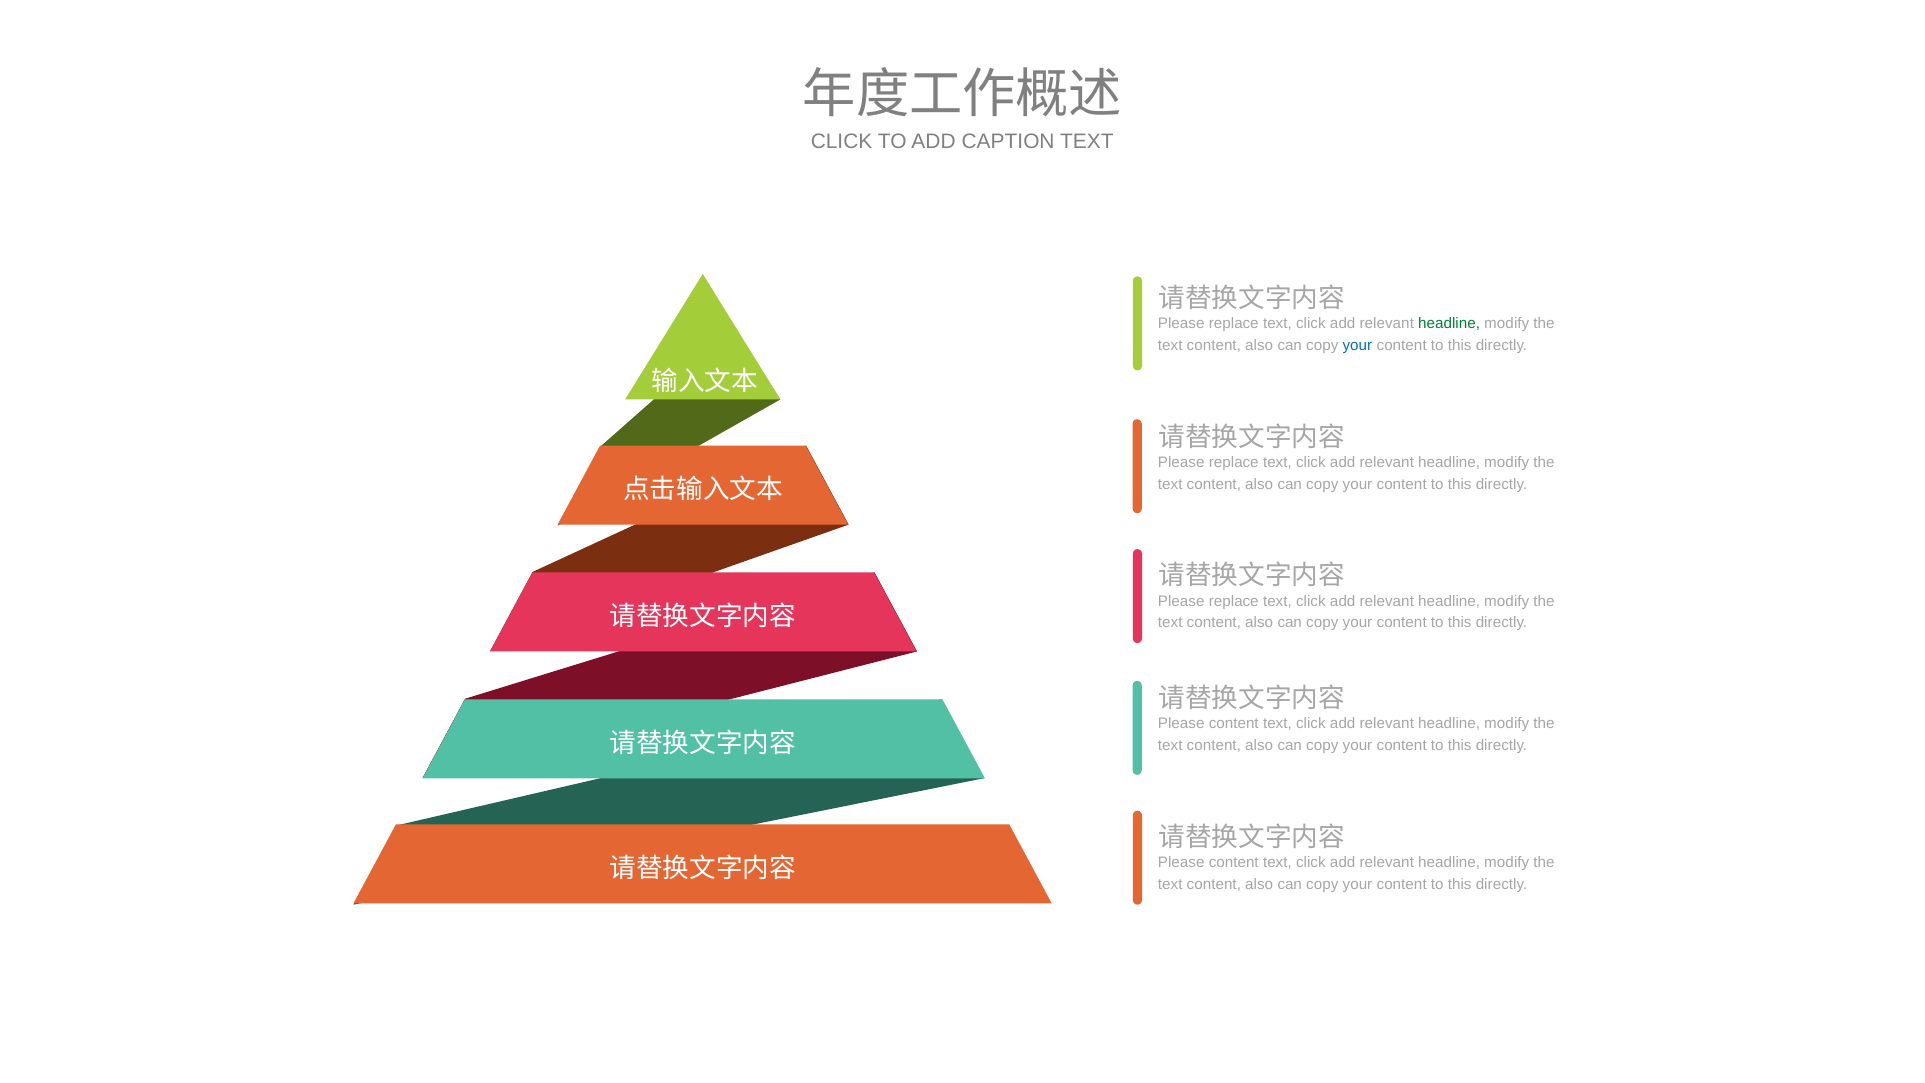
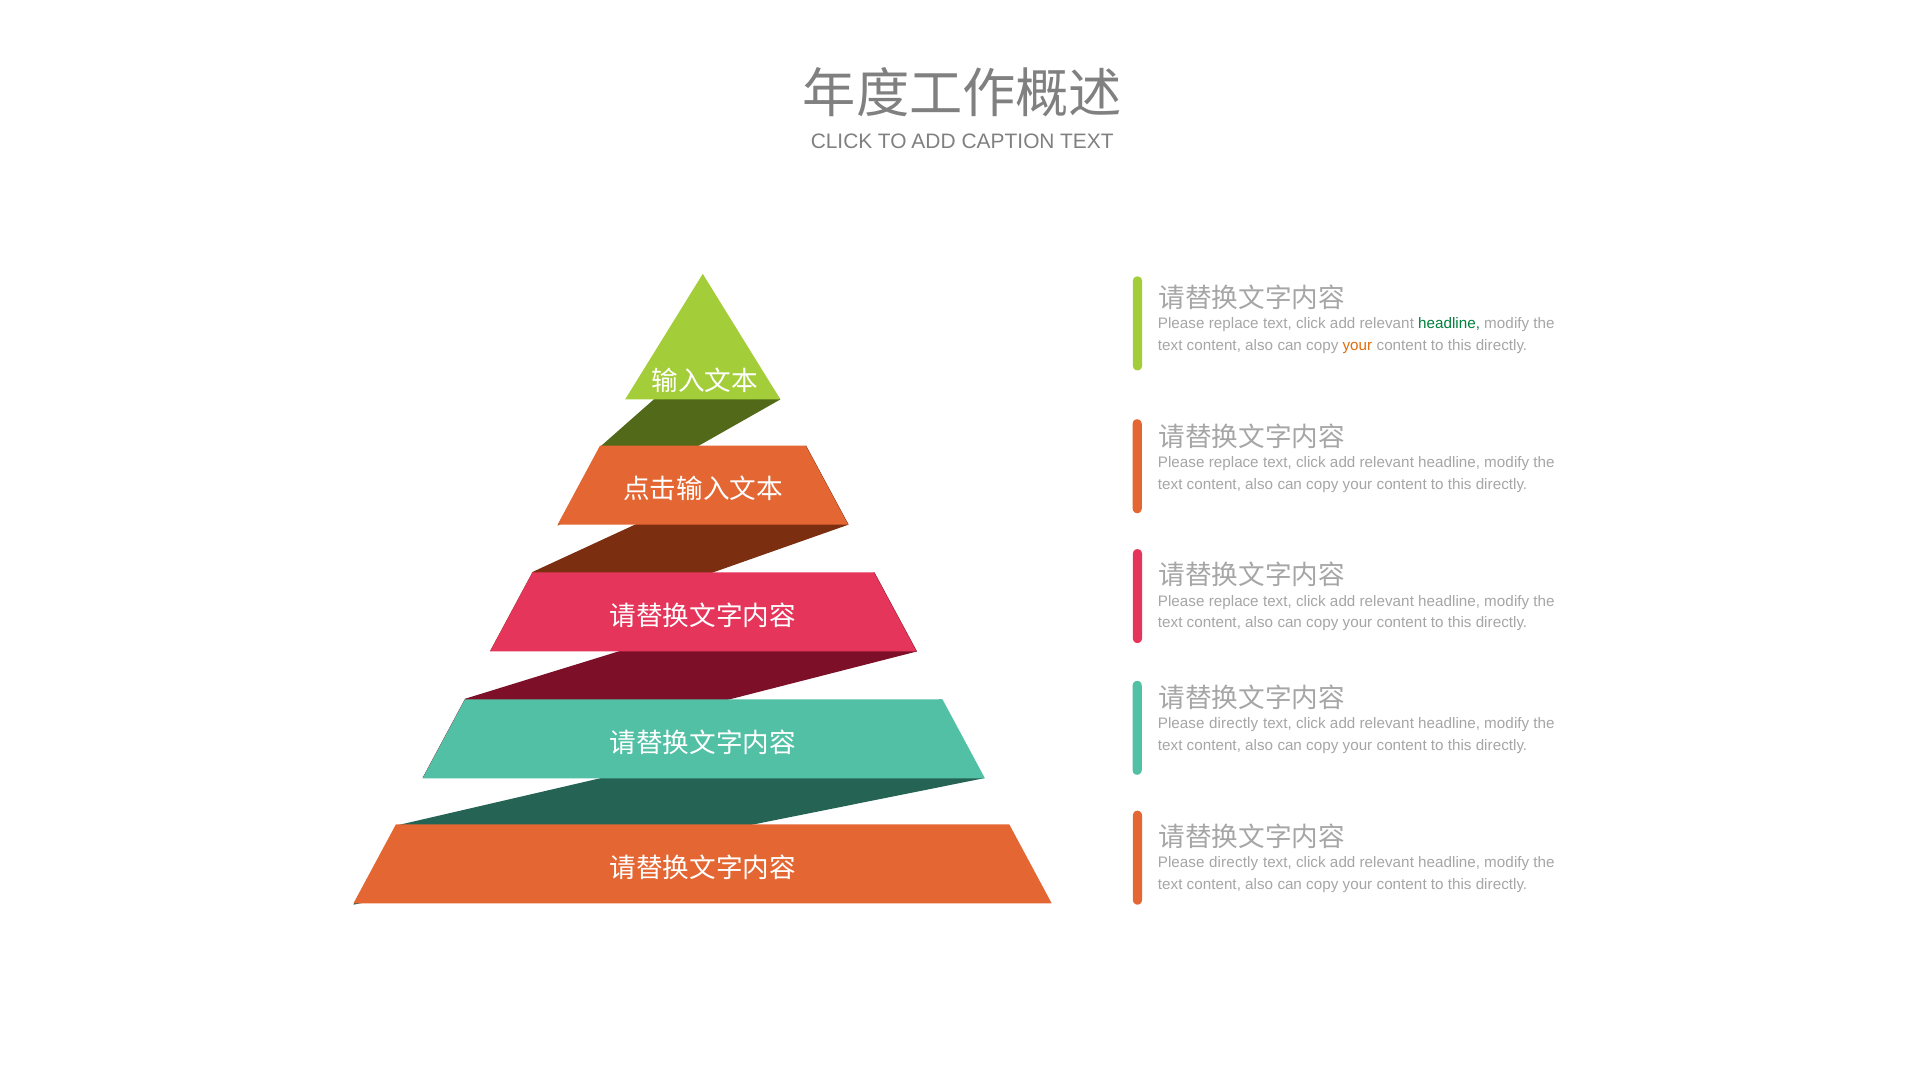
your colour: blue -> orange (1357, 345)
content: content -> directly (1234, 724)
content: content -> directly (1234, 863)
